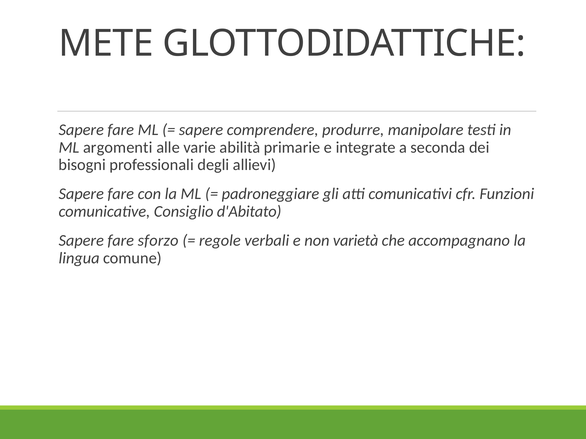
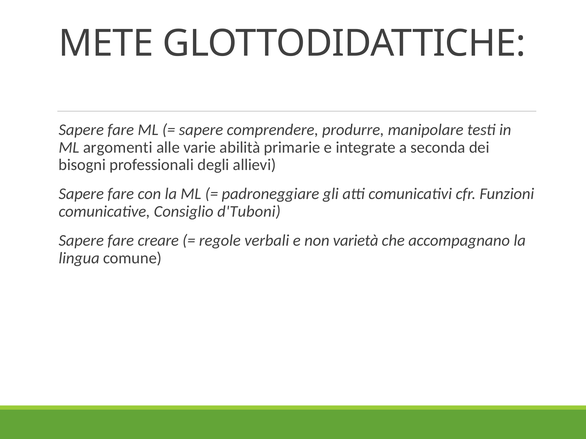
d'Abitato: d'Abitato -> d'Tuboni (249, 212)
sforzo: sforzo -> creare (158, 241)
